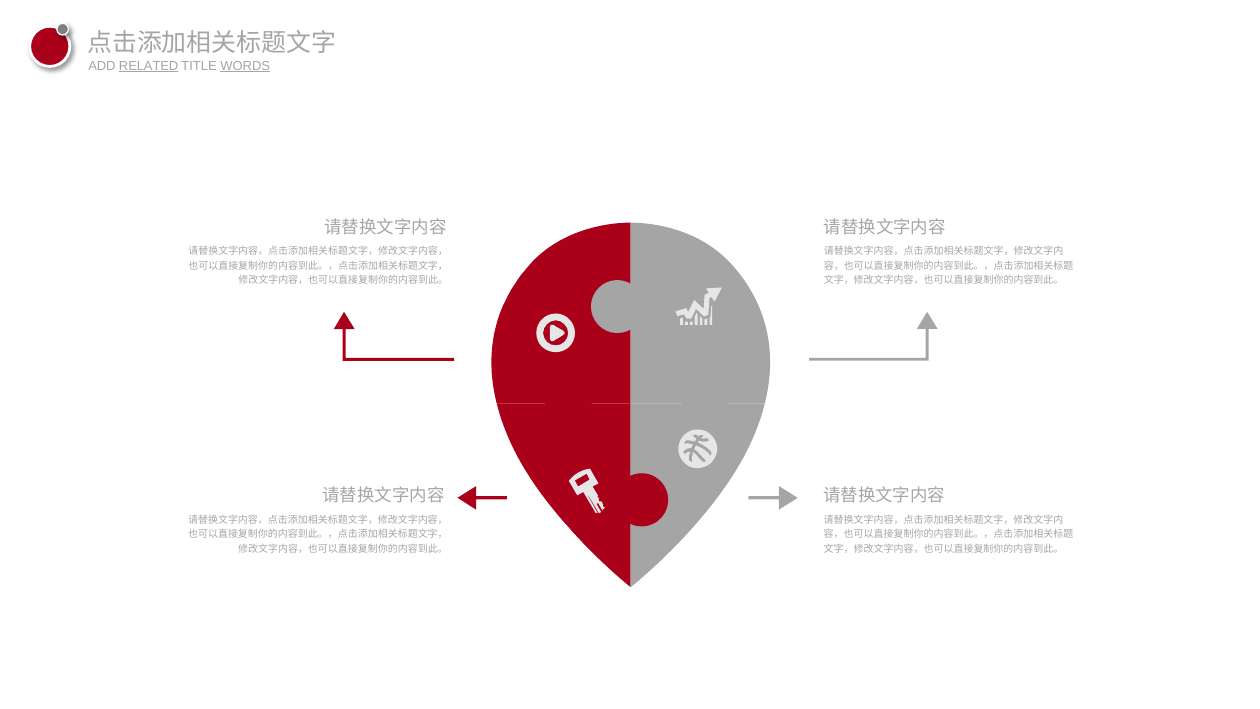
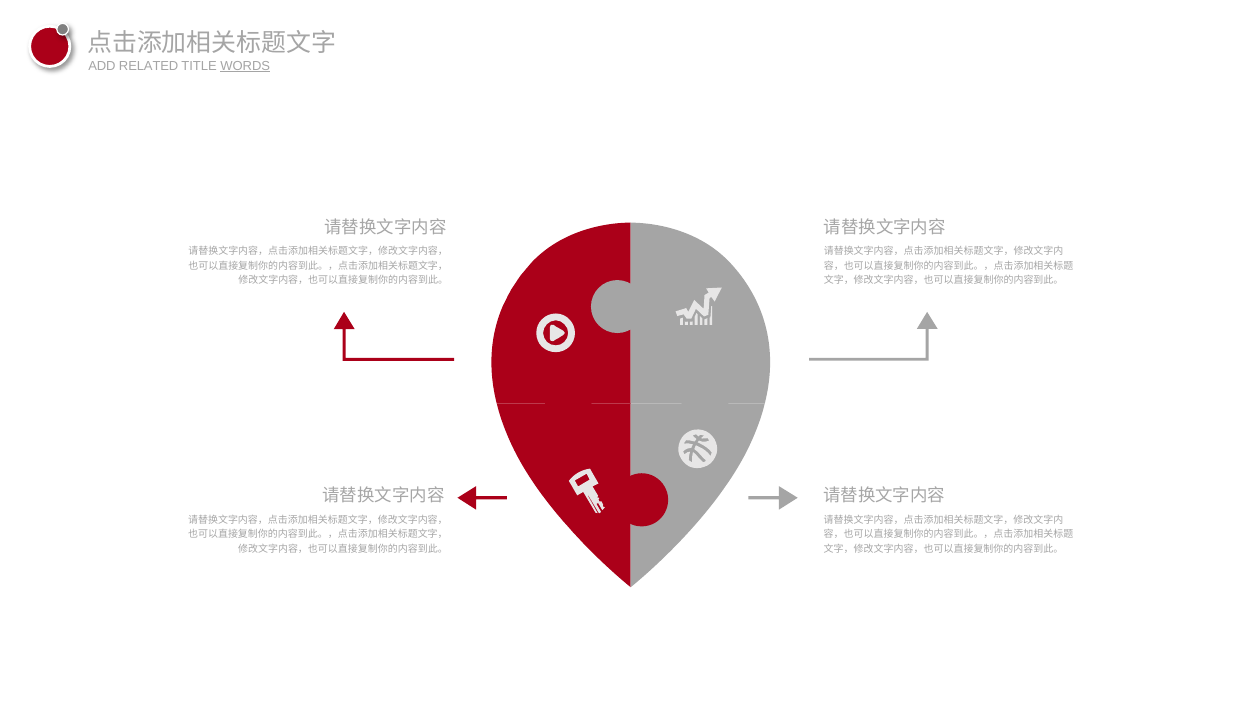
RELATED underline: present -> none (149, 66)
